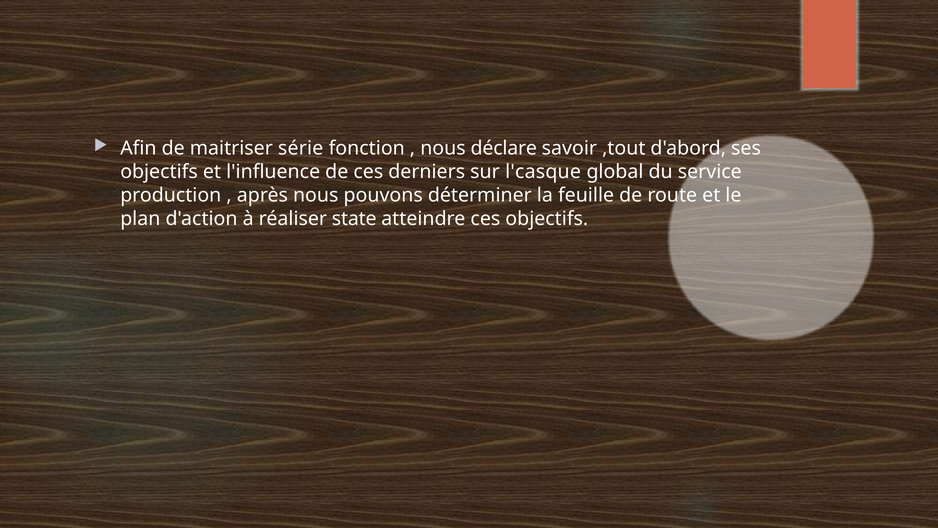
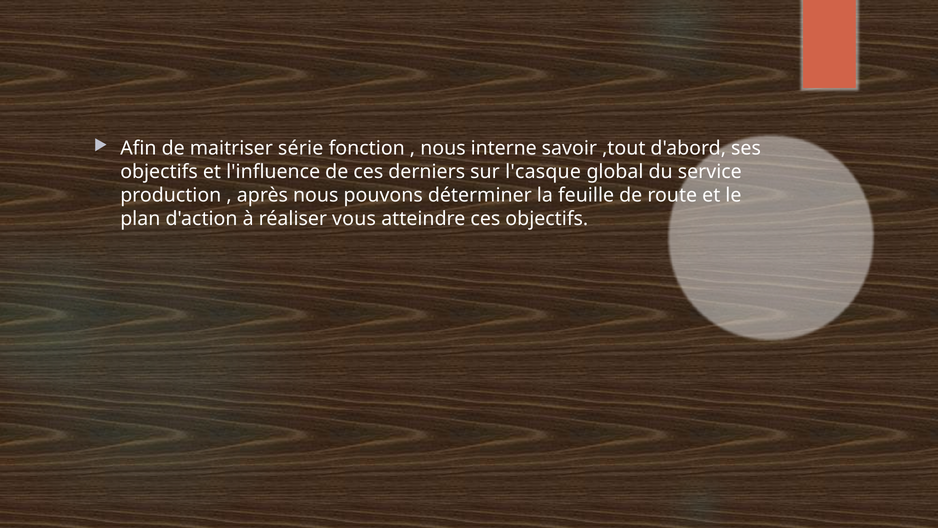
déclare: déclare -> interne (504, 148)
state: state -> vous (354, 219)
